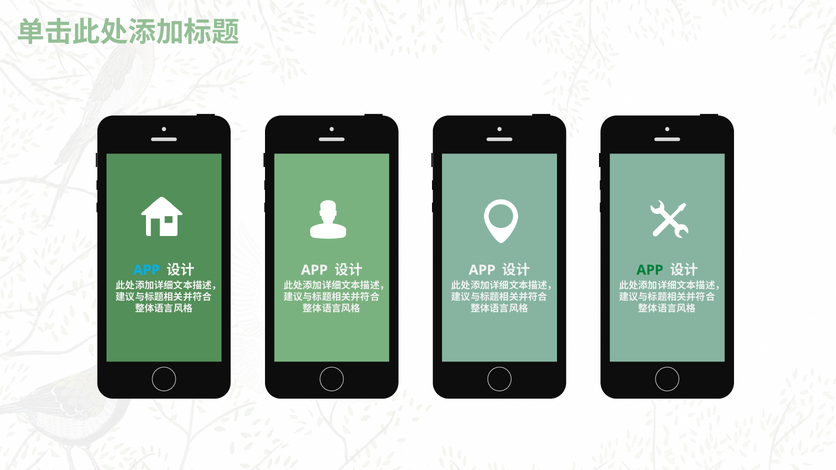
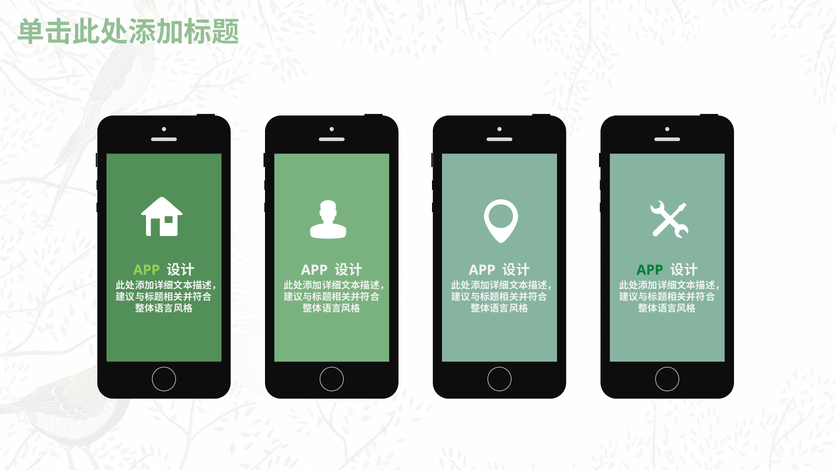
APP colour: light blue -> light green (147, 270)
